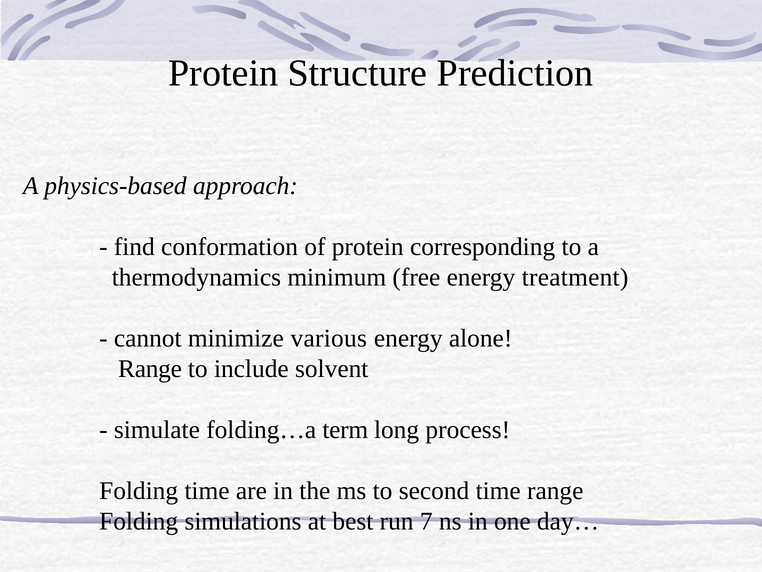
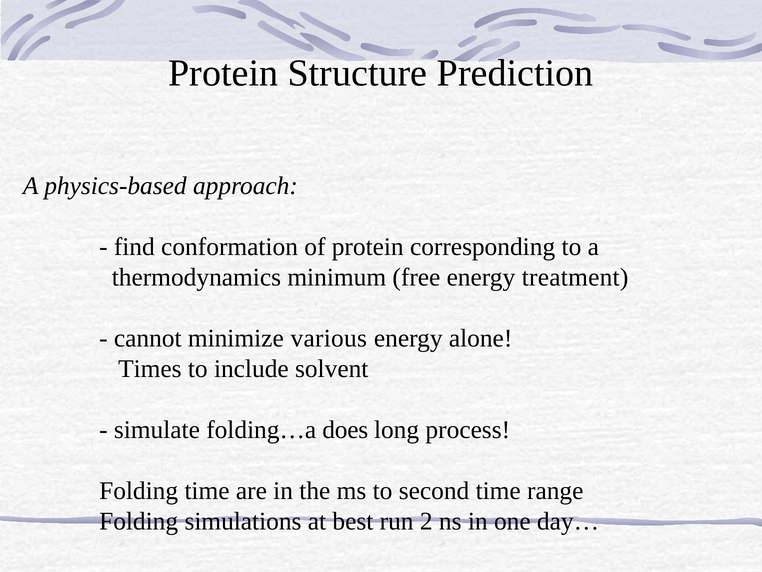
Range: Range -> Times (150, 369)
term: term -> does (345, 430)
7: 7 -> 2 (426, 521)
